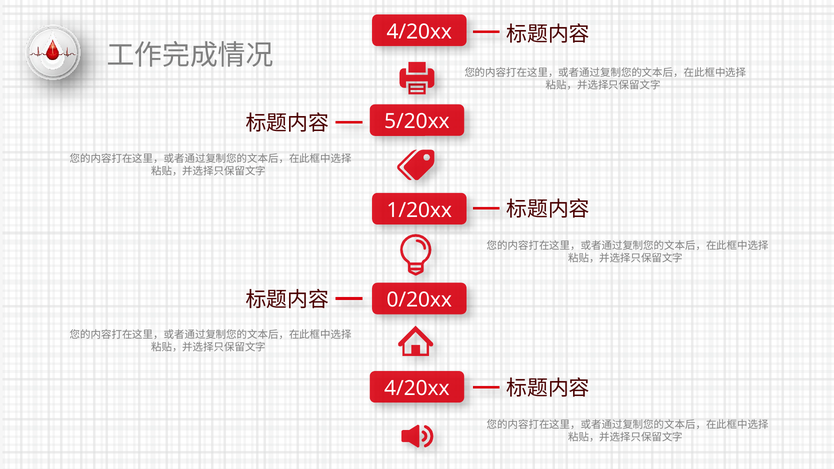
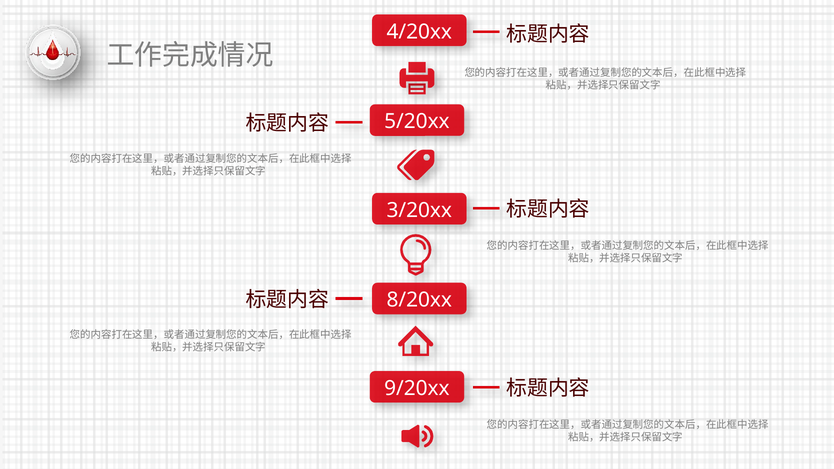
1/20xx: 1/20xx -> 3/20xx (419, 210)
0/20xx: 0/20xx -> 8/20xx (419, 300)
4/20xx: 4/20xx -> 9/20xx (417, 388)
